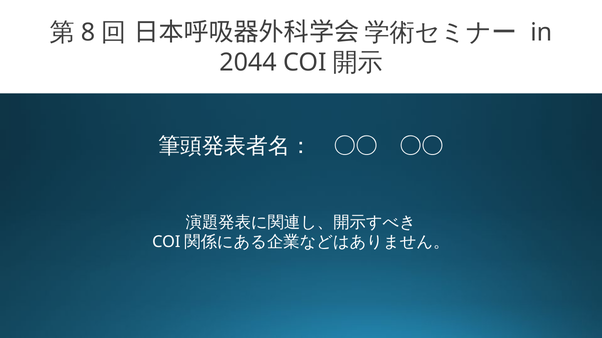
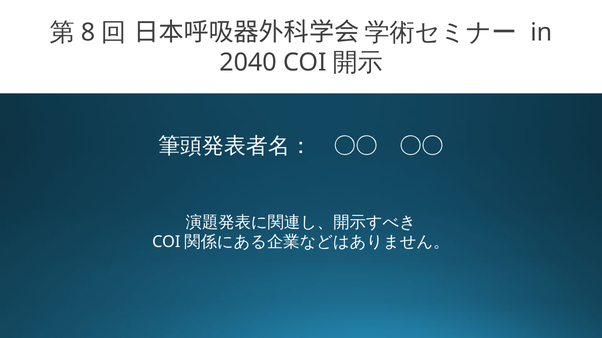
2044: 2044 -> 2040 (248, 62)
